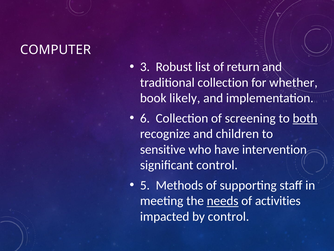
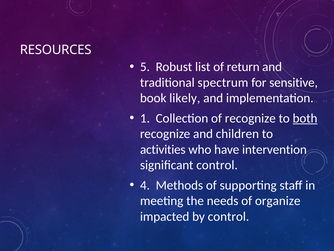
COMPUTER: COMPUTER -> RESOURCES (56, 50)
3: 3 -> 5 (145, 67)
traditional collection: collection -> spectrum (223, 82)
whether: whether -> sensitive (294, 82)
6: 6 -> 1 (145, 118)
of screening: screening -> recognize (250, 118)
sensitive: sensitive -> activities (163, 149)
5: 5 -> 4 (145, 185)
needs underline: present -> none (223, 201)
activities: activities -> organize (278, 201)
